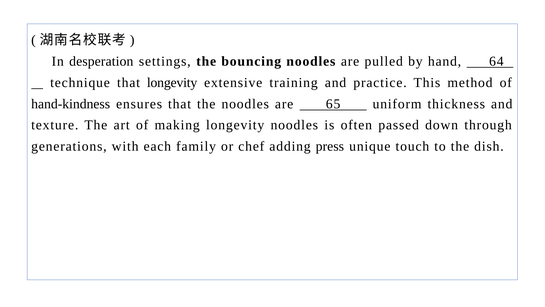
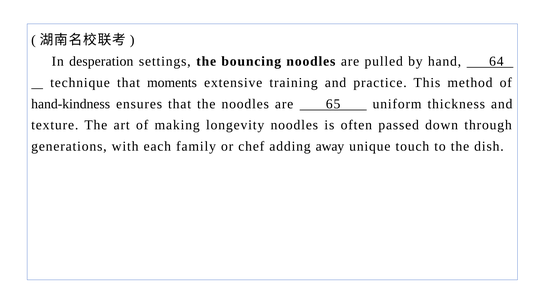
that longevity: longevity -> moments (172, 82)
press: press -> away (330, 146)
